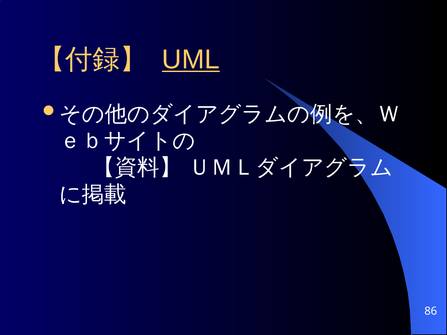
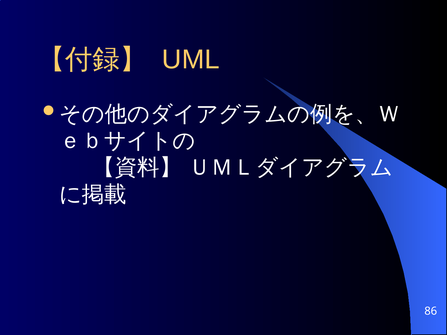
UML underline: present -> none (191, 60)
